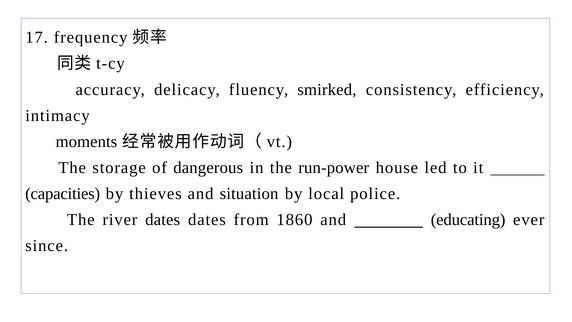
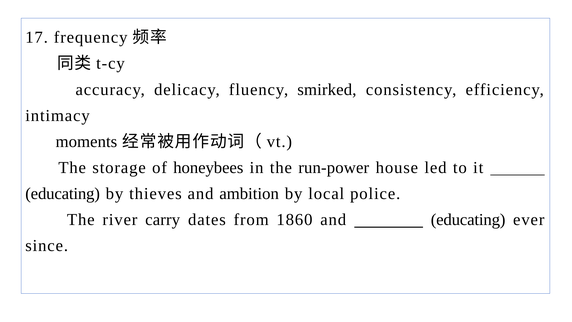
dangerous: dangerous -> honeybees (208, 168)
capacities: capacities -> educating (63, 194)
situation: situation -> ambition (249, 194)
river dates: dates -> carry (163, 220)
